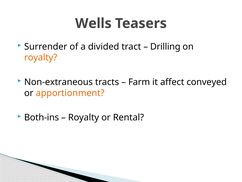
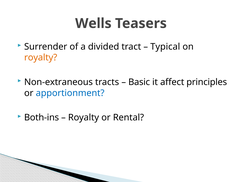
Drilling: Drilling -> Typical (165, 46)
Farm: Farm -> Basic (139, 82)
conveyed: conveyed -> principles (207, 82)
apportionment colour: orange -> blue (70, 93)
